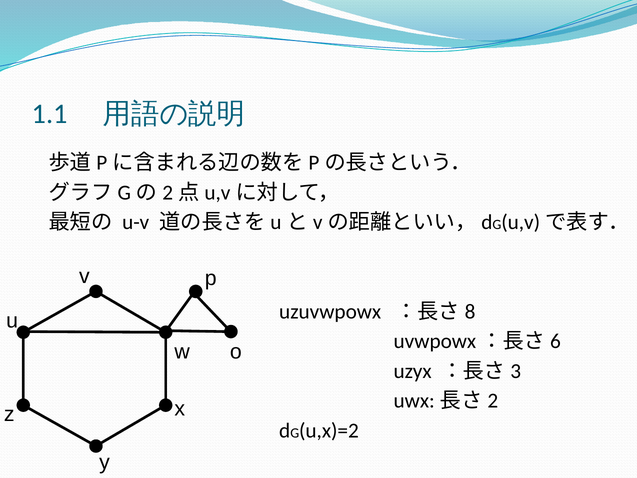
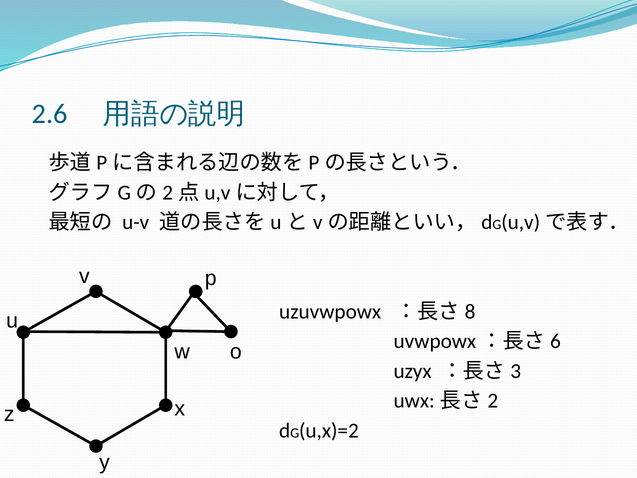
1.1: 1.1 -> 2.6 (50, 114)
